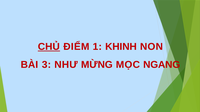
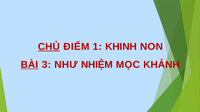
BÀI underline: none -> present (30, 65)
MỪNG: MỪNG -> NHIỆM (97, 65)
NGANG: NGANG -> KHẢNH (162, 65)
